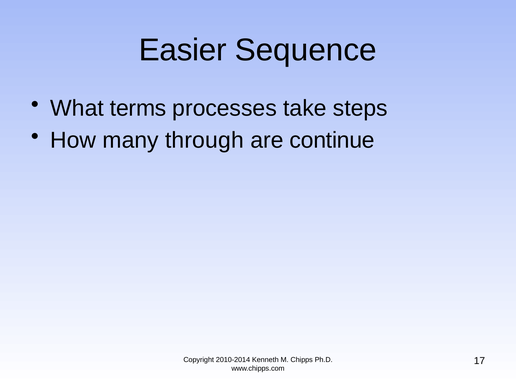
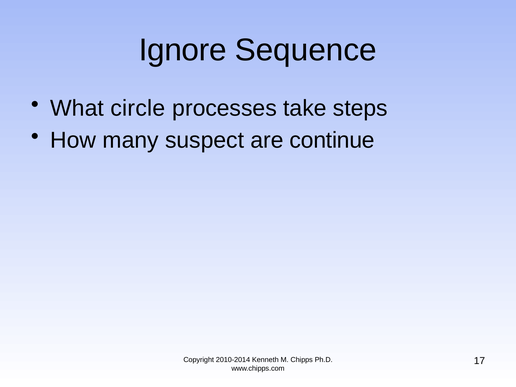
Easier: Easier -> Ignore (183, 50)
terms: terms -> circle (138, 108)
through: through -> suspect (205, 140)
